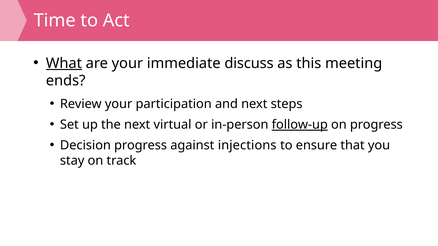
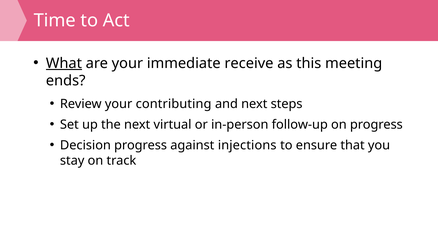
discuss: discuss -> receive (249, 63)
participation: participation -> contributing (174, 104)
follow-up underline: present -> none (300, 125)
